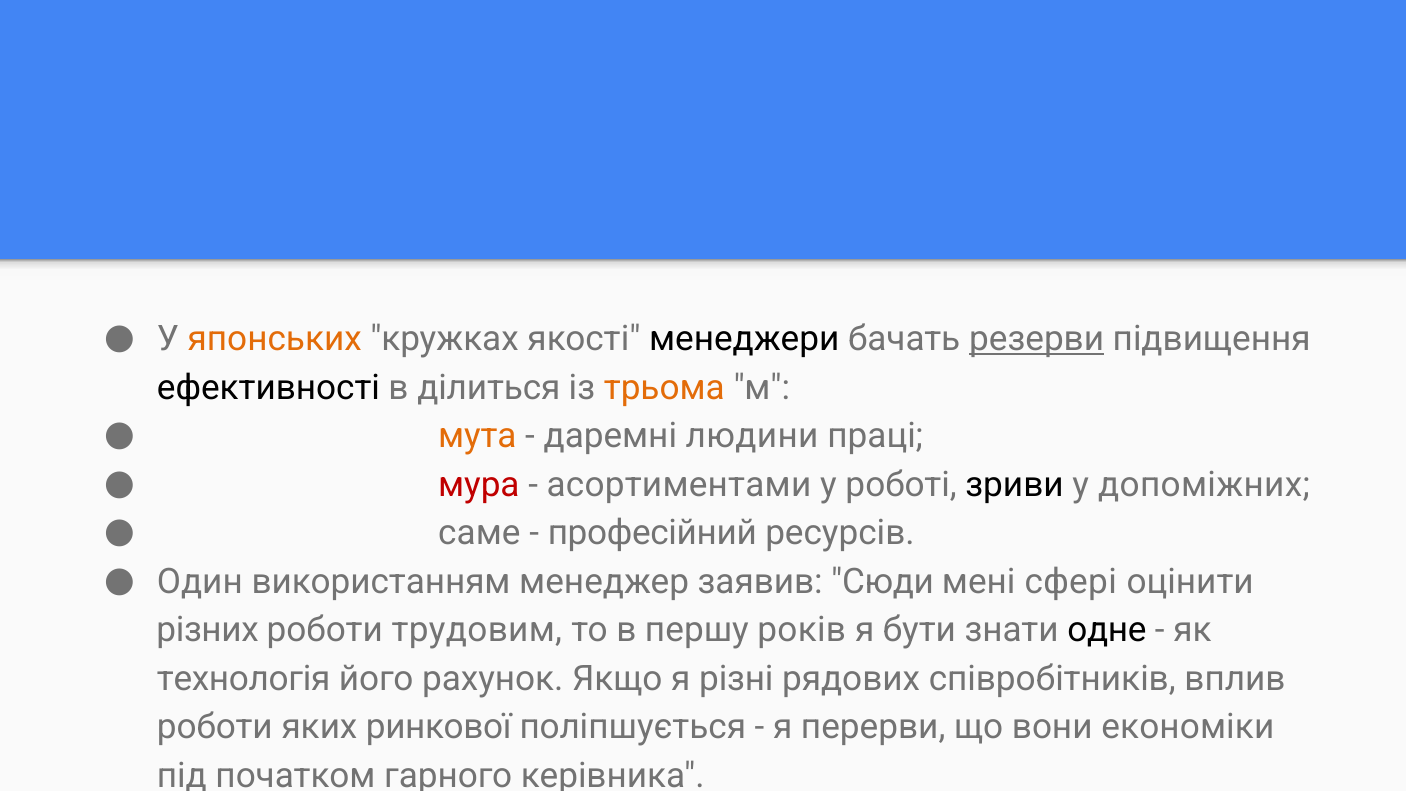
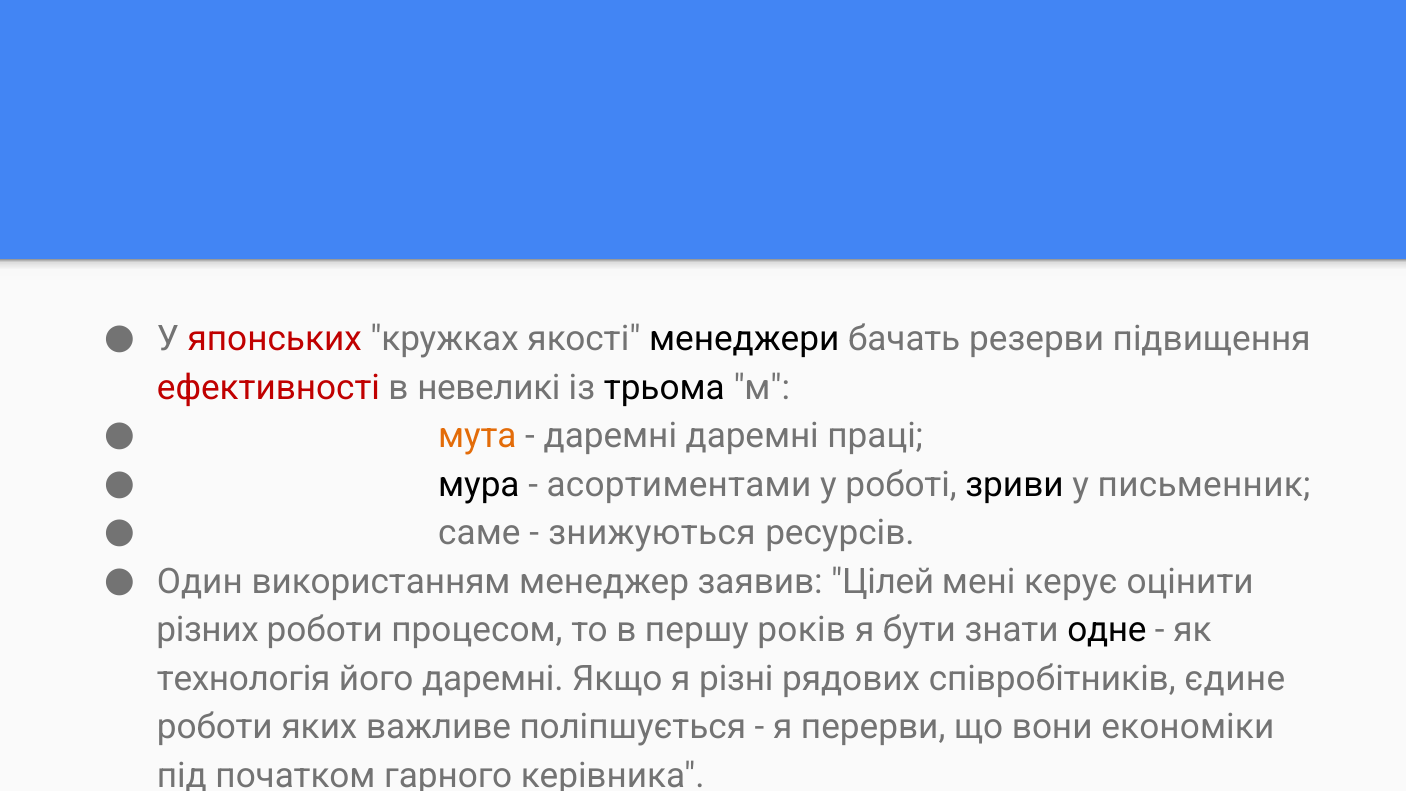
японських colour: orange -> red (275, 339)
резерви underline: present -> none (1037, 339)
ефективності colour: black -> red (268, 388)
ділиться: ділиться -> невеликі (489, 388)
трьома colour: orange -> black (664, 388)
даремні людини: людини -> даремні (752, 436)
мура colour: red -> black (479, 484)
допоміжних: допоміжних -> письменник (1204, 484)
професійний: професійний -> знижуються (652, 533)
Сюди: Сюди -> Цілей (883, 581)
сфері: сфері -> керує (1071, 581)
трудовим: трудовим -> процесом (477, 630)
його рахунок: рахунок -> даремні (493, 678)
вплив: вплив -> єдине (1235, 678)
ринкової: ринкової -> важливе (439, 727)
